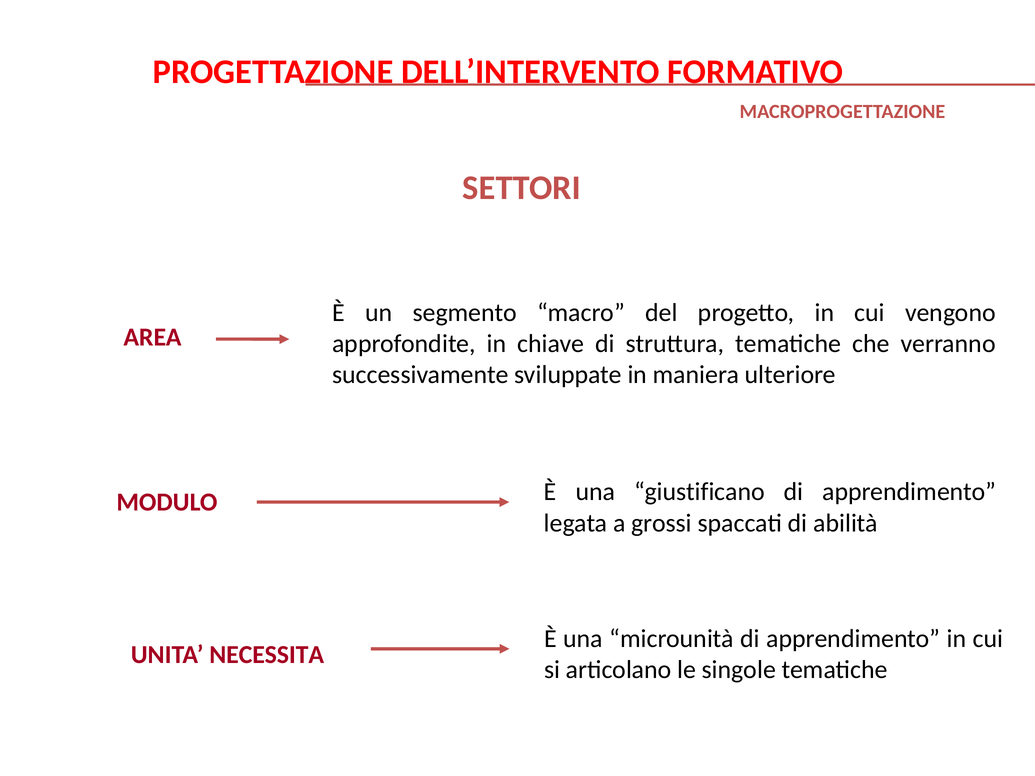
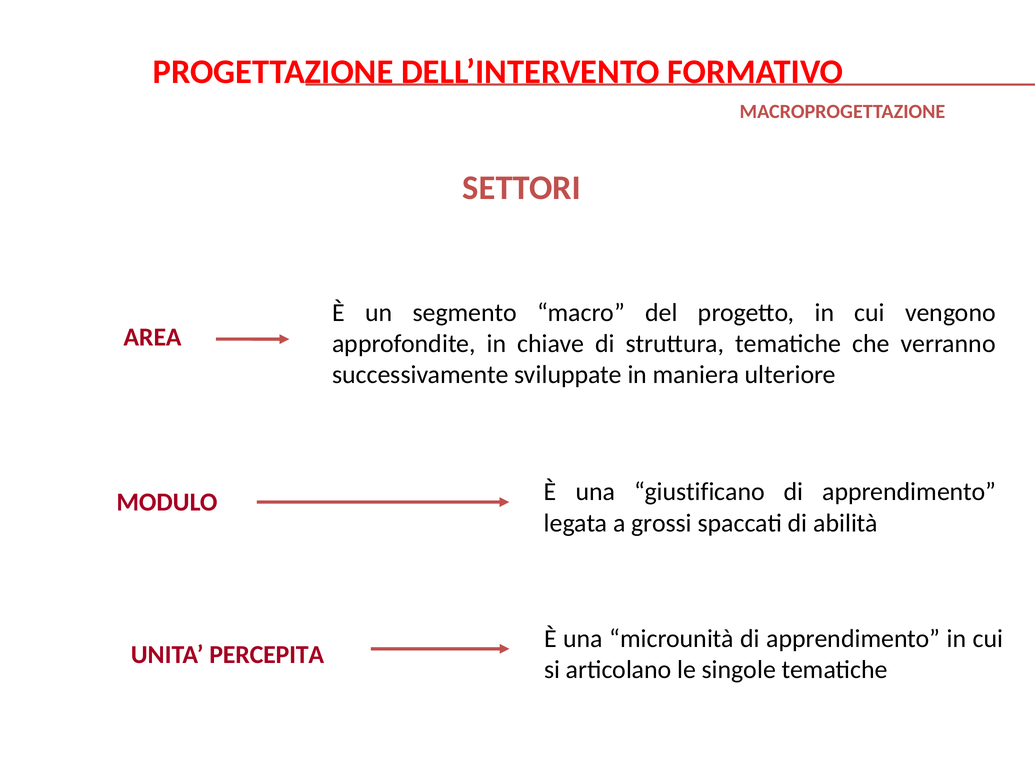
NECESSITA: NECESSITA -> PERCEPITA (267, 655)
